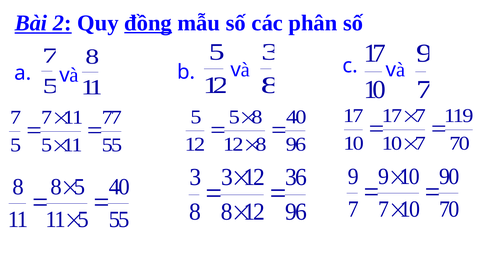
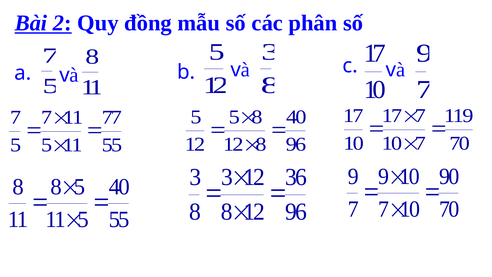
đồng underline: present -> none (148, 23)
